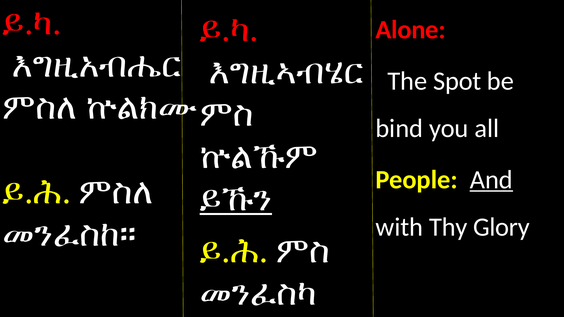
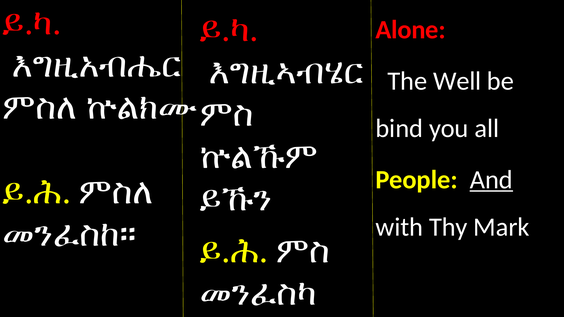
Spot: Spot -> Well (457, 81)
ይኹን underline: present -> none (236, 199)
Glory: Glory -> Mark (501, 227)
